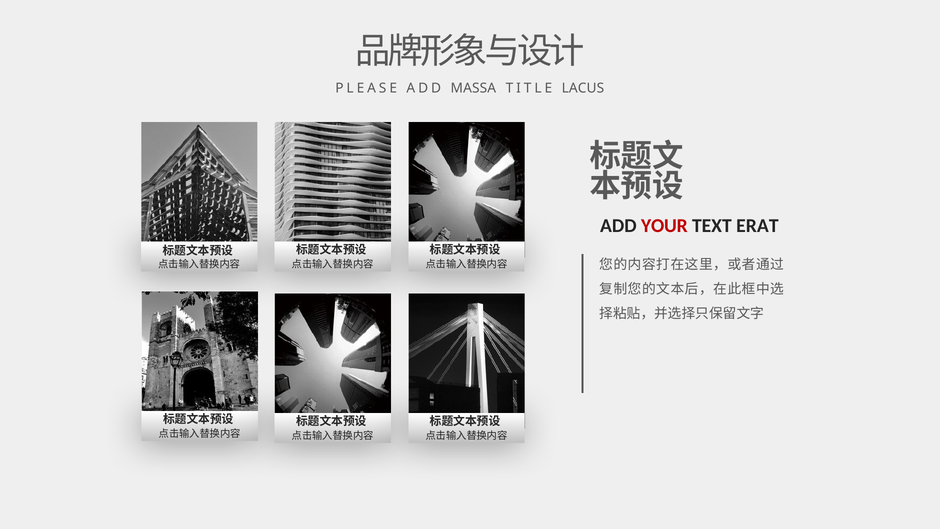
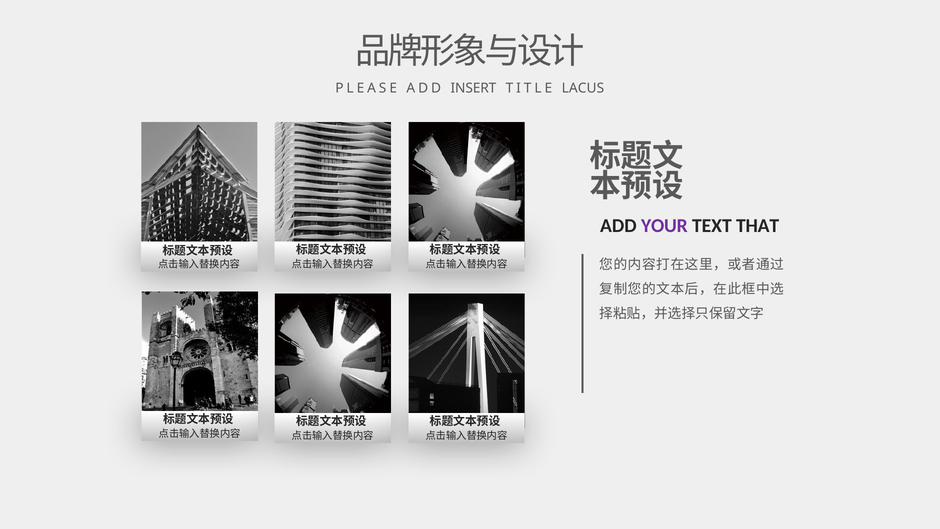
MASSA: MASSA -> INSERT (473, 88)
YOUR colour: red -> purple (664, 226)
ERAT: ERAT -> THAT (758, 226)
